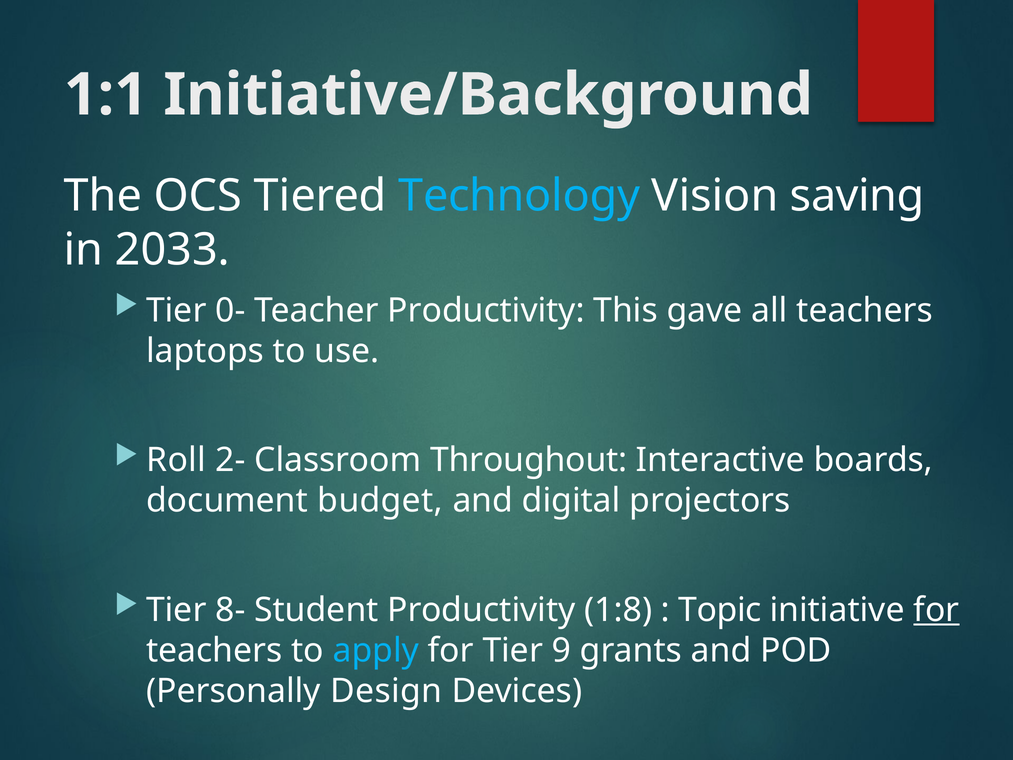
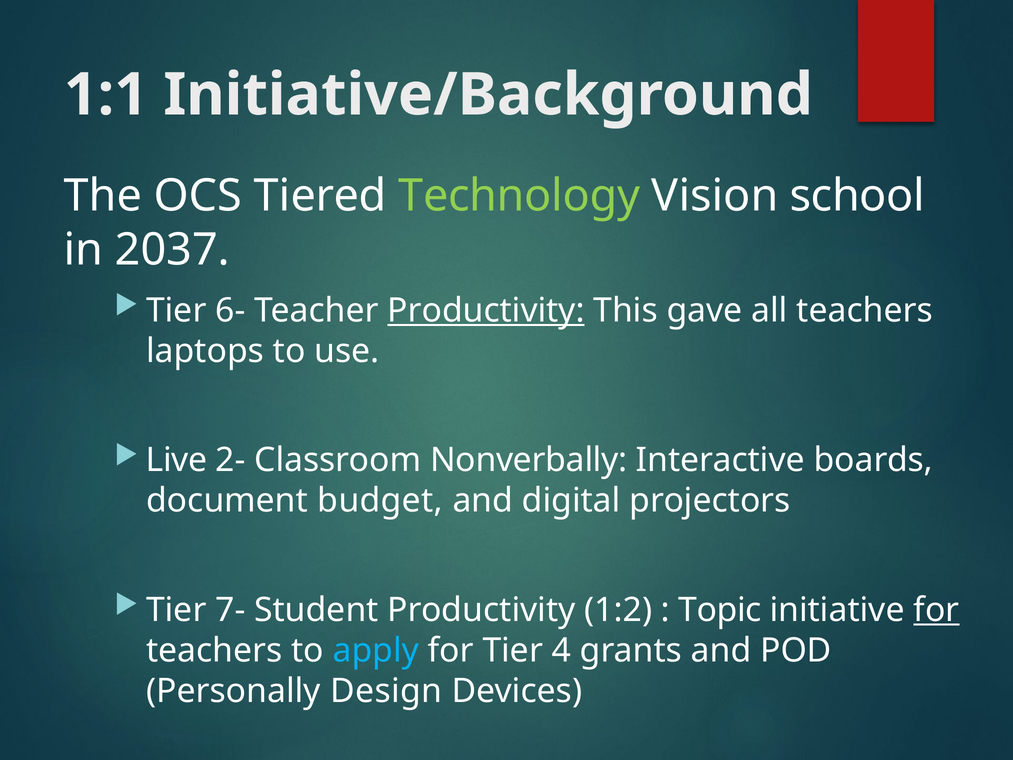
Technology colour: light blue -> light green (519, 196)
saving: saving -> school (857, 196)
2033: 2033 -> 2037 (172, 250)
0-: 0- -> 6- (230, 310)
Productivity underline: none -> present (486, 310)
Roll: Roll -> Live (176, 460)
Throughout: Throughout -> Nonverbally (529, 460)
8-: 8- -> 7- (230, 610)
1:8: 1:8 -> 1:2 (618, 610)
9: 9 -> 4 (561, 650)
